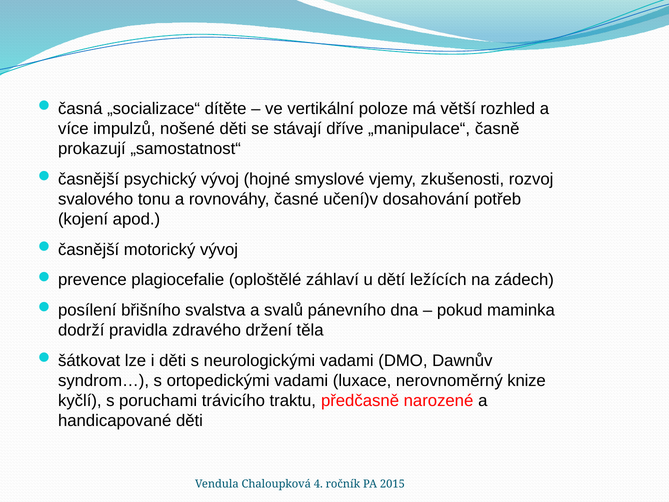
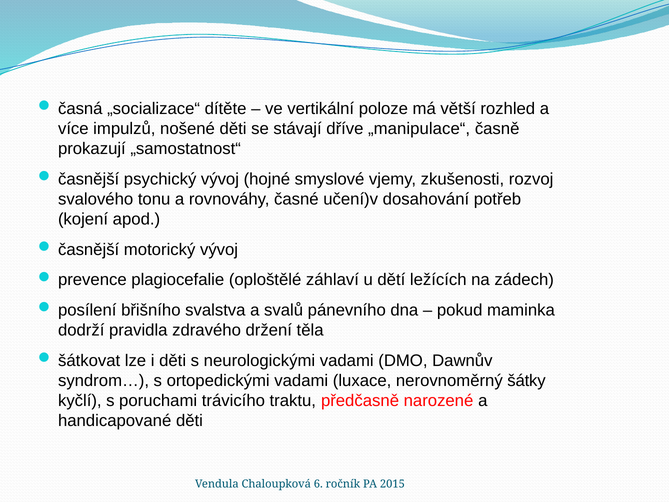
knize: knize -> šátky (526, 380)
4: 4 -> 6 (318, 484)
